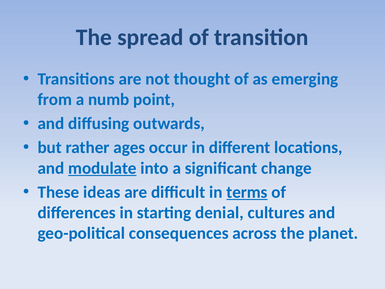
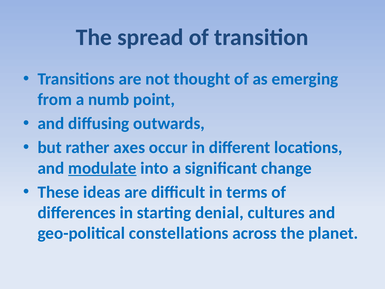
ages: ages -> axes (129, 147)
terms underline: present -> none (247, 192)
consequences: consequences -> constellations (179, 233)
